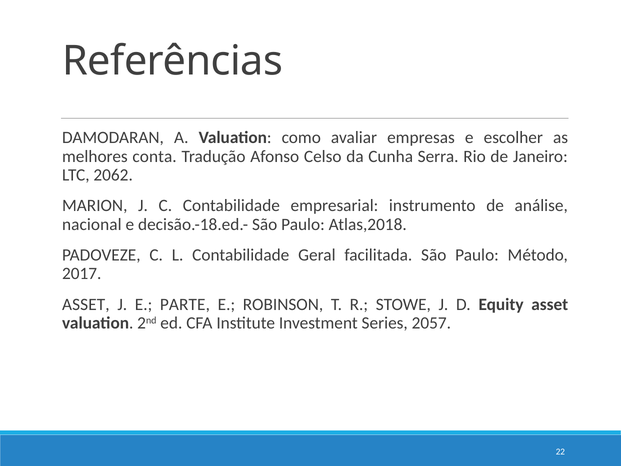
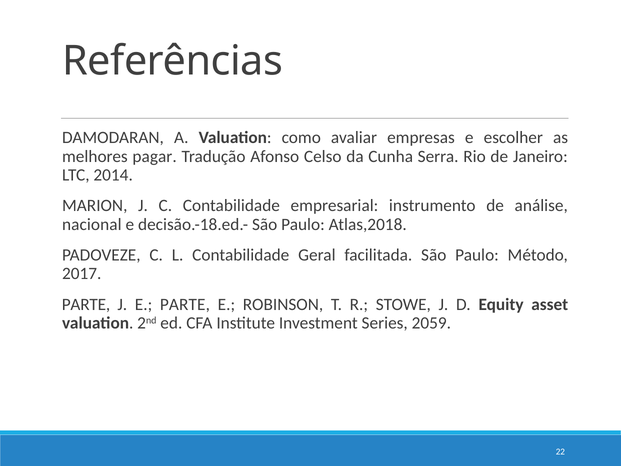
conta: conta -> pagar (155, 156)
2062: 2062 -> 2014 (113, 175)
ASSET: ASSET -> PARTE (86, 304)
2057: 2057 -> 2059 (431, 323)
